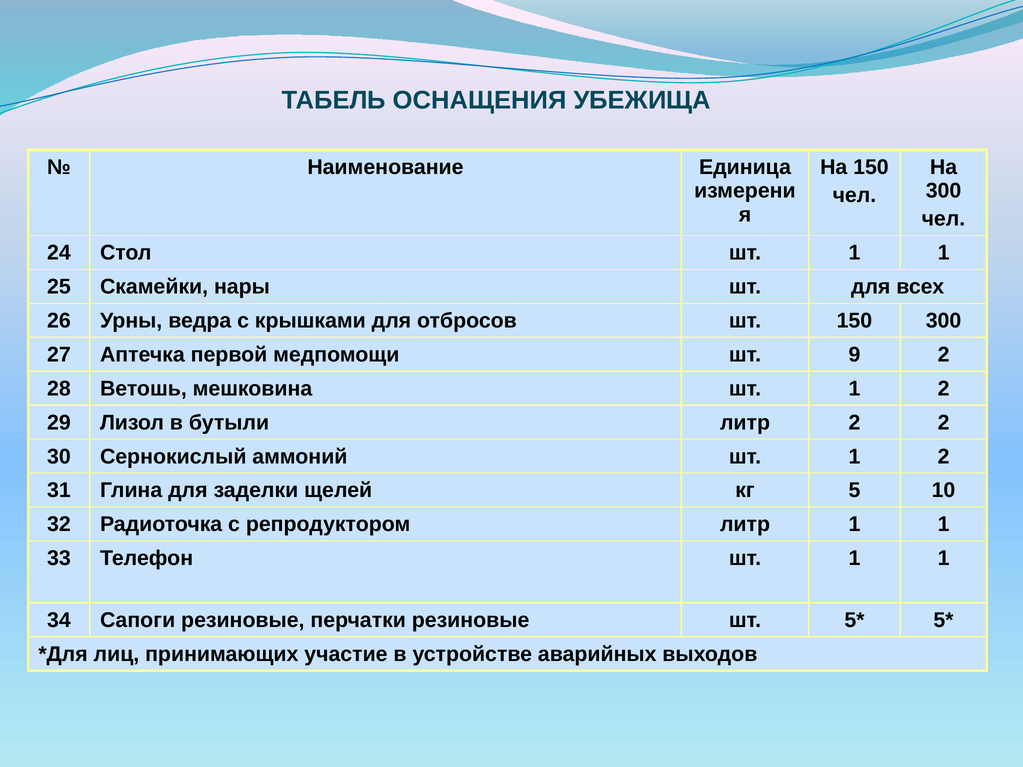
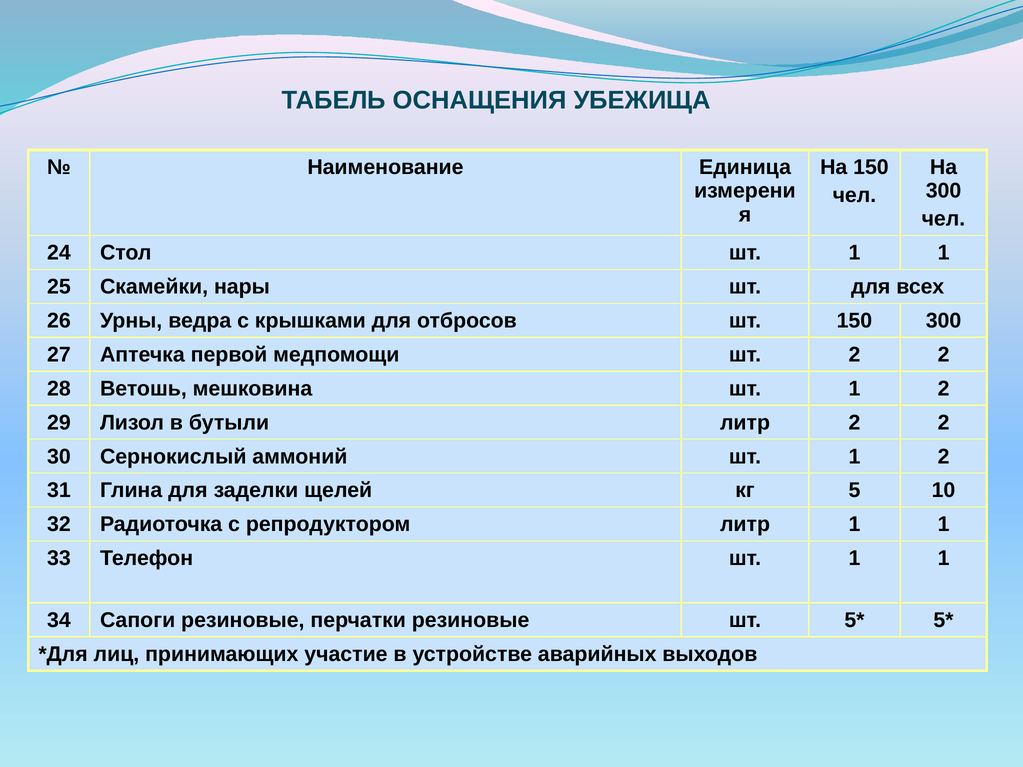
шт 9: 9 -> 2 (855, 355)
